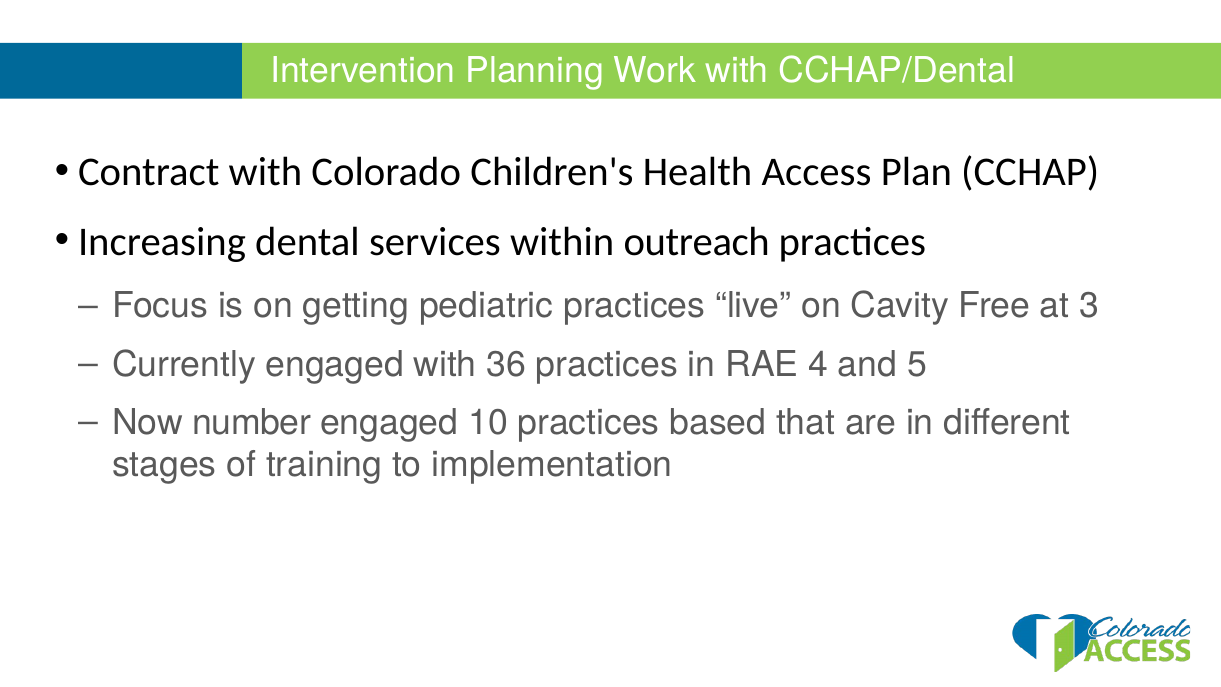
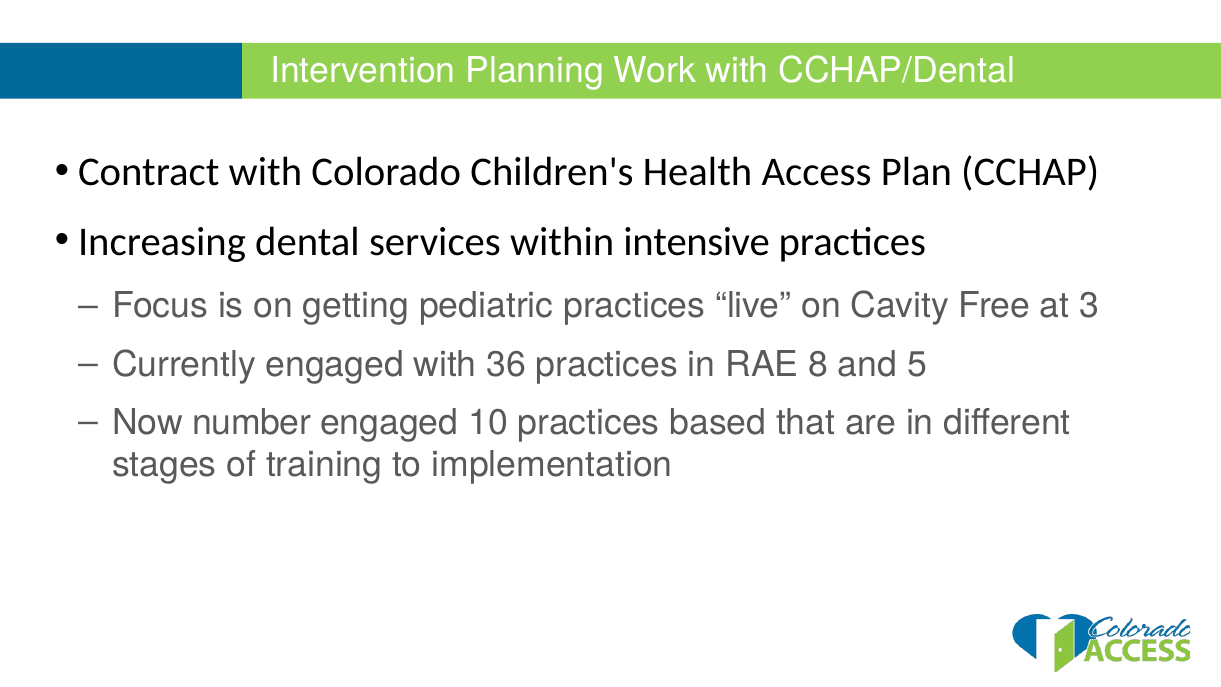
outreach: outreach -> intensive (697, 242)
4: 4 -> 8 (818, 364)
